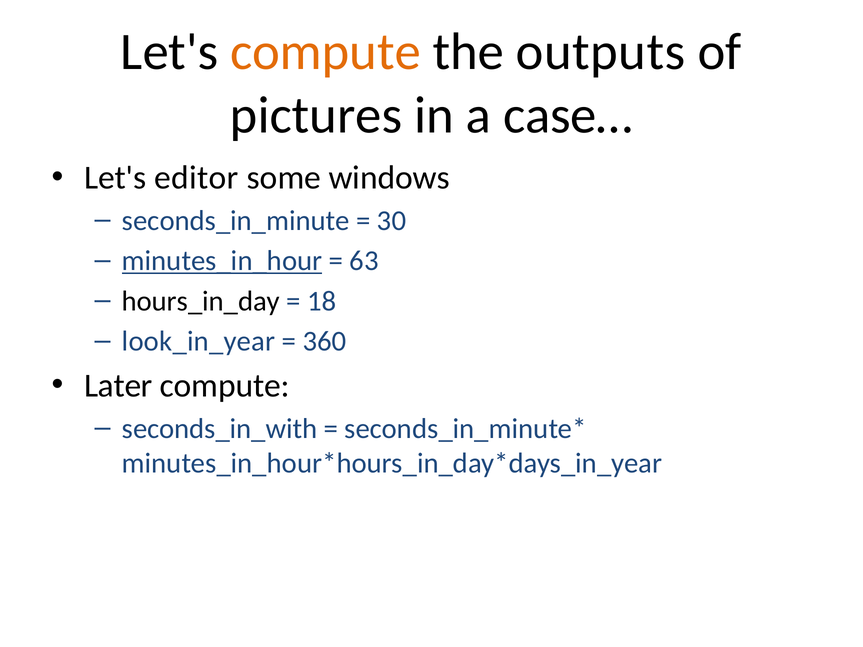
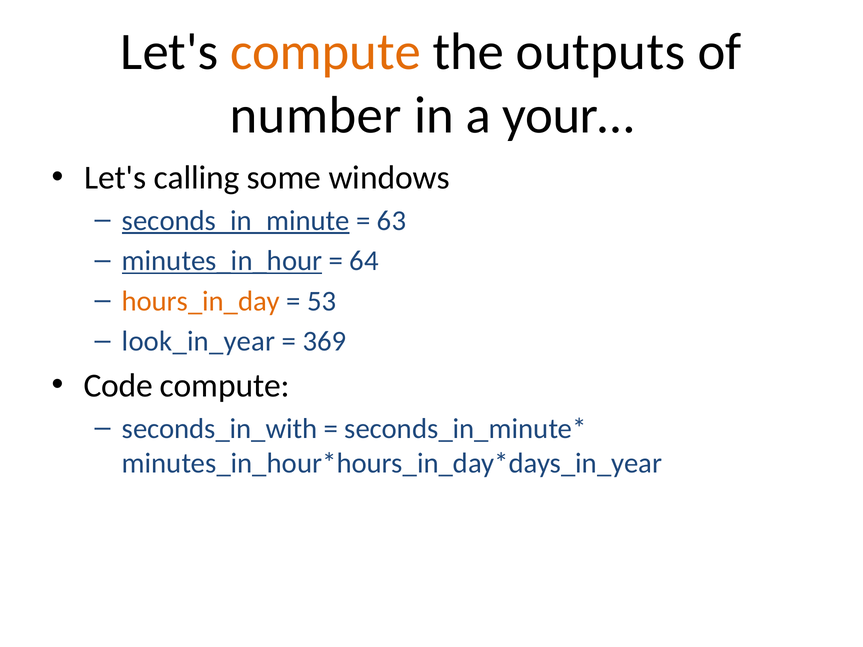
pictures: pictures -> number (316, 115)
case…: case… -> your… (568, 115)
editor: editor -> calling (197, 178)
seconds_in_minute underline: none -> present (236, 221)
30: 30 -> 63 (392, 221)
63: 63 -> 64 (364, 261)
hours_in_day colour: black -> orange (201, 301)
18: 18 -> 53 (322, 301)
360: 360 -> 369 (324, 341)
Later: Later -> Code (118, 386)
